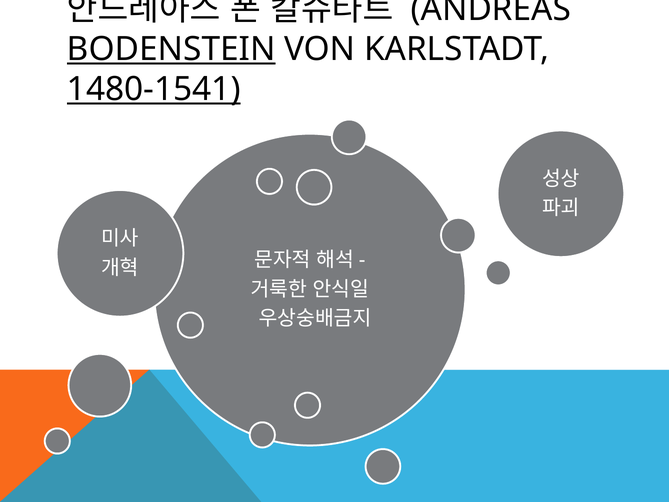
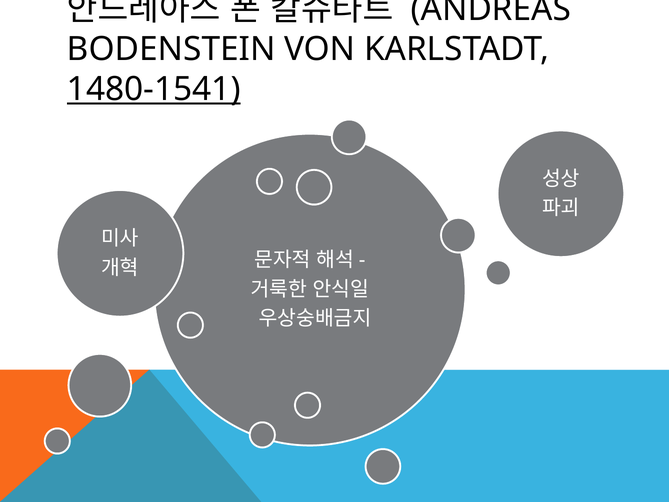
BODENSTEIN underline: present -> none (171, 49)
